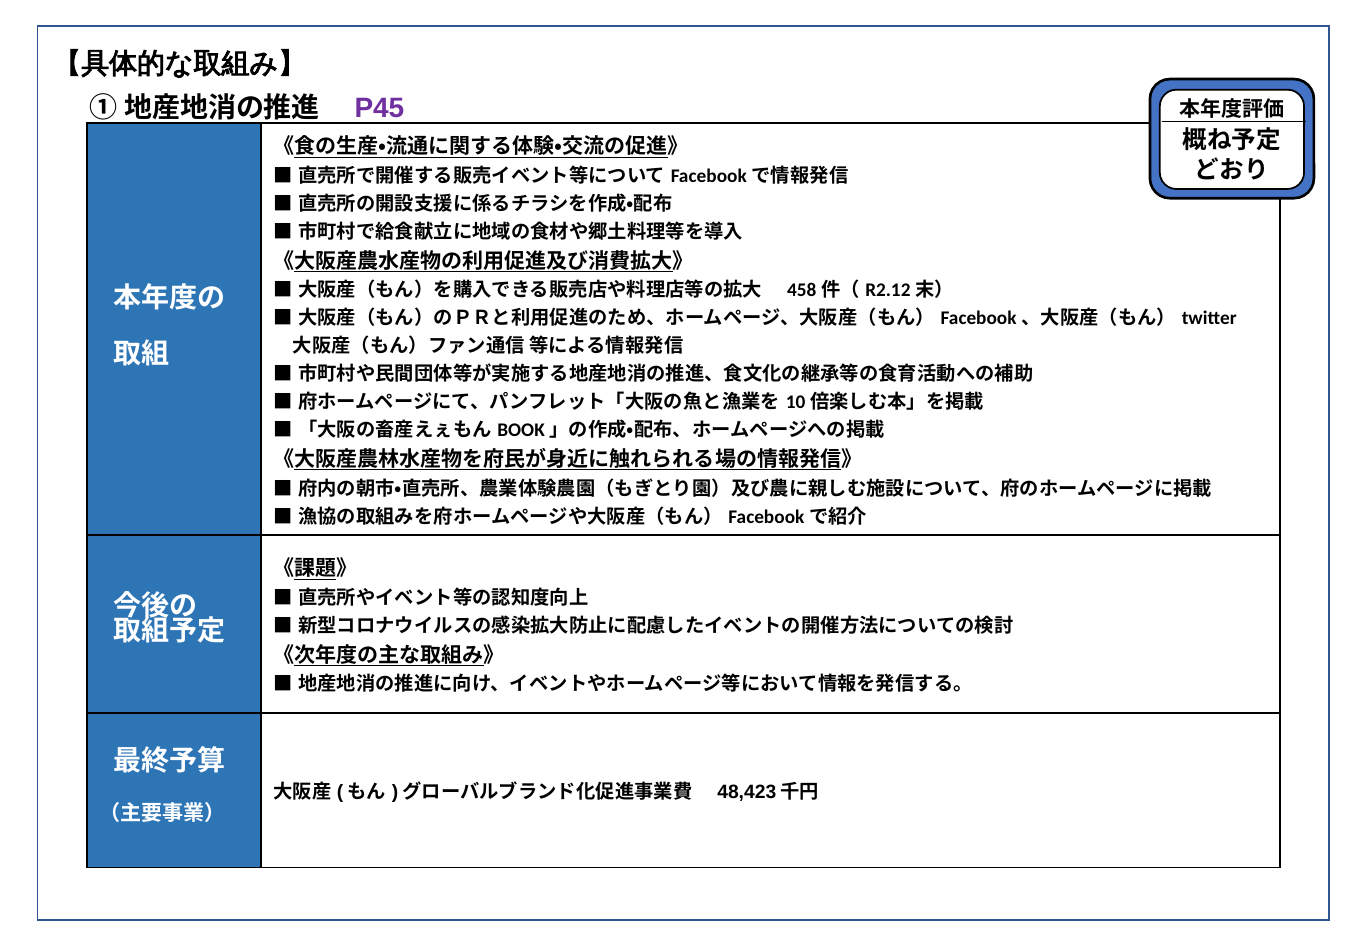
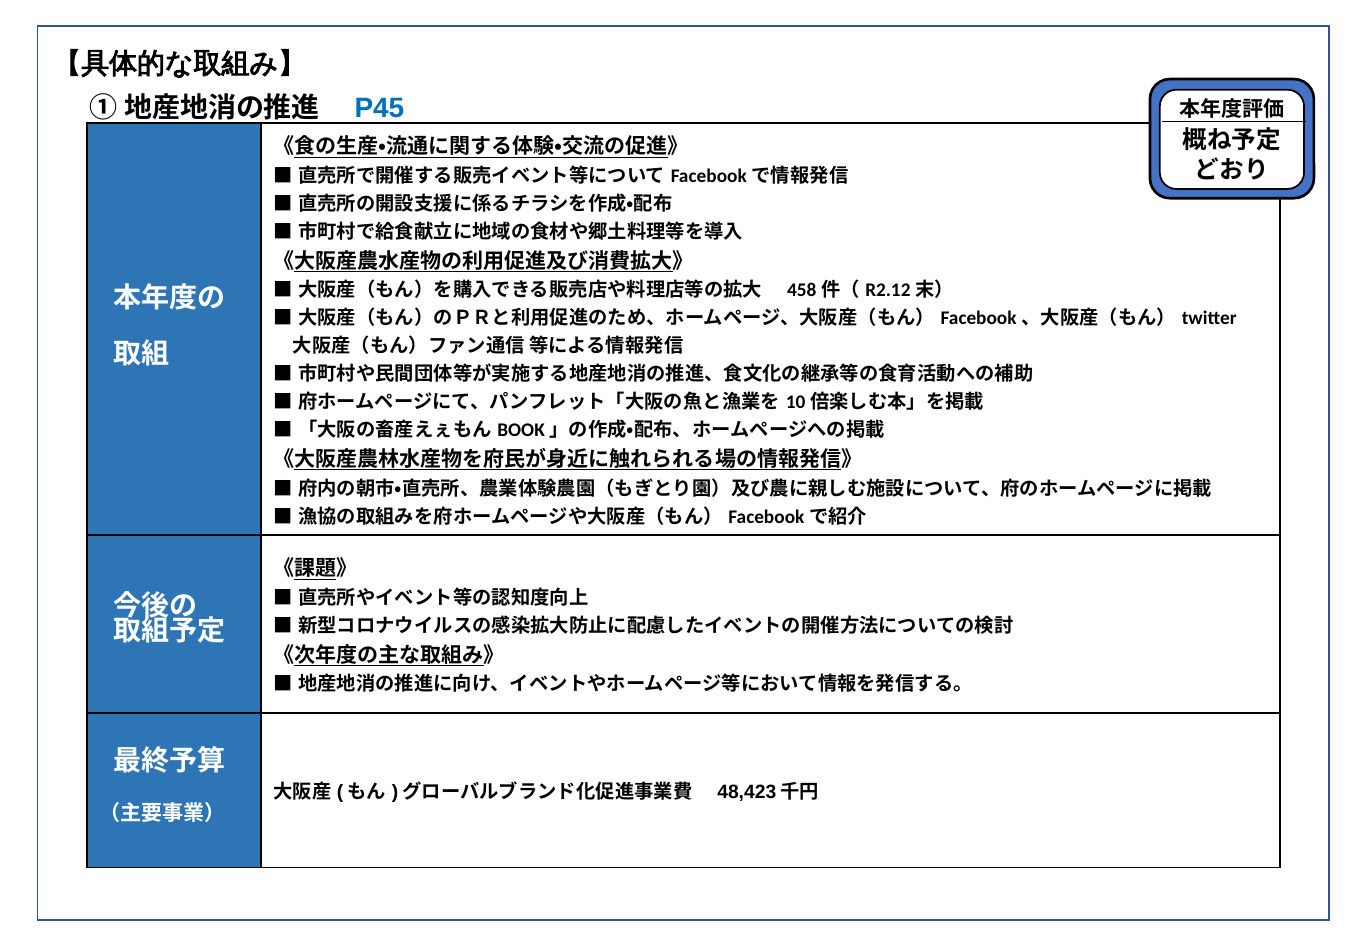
P45 colour: purple -> blue (379, 108)
